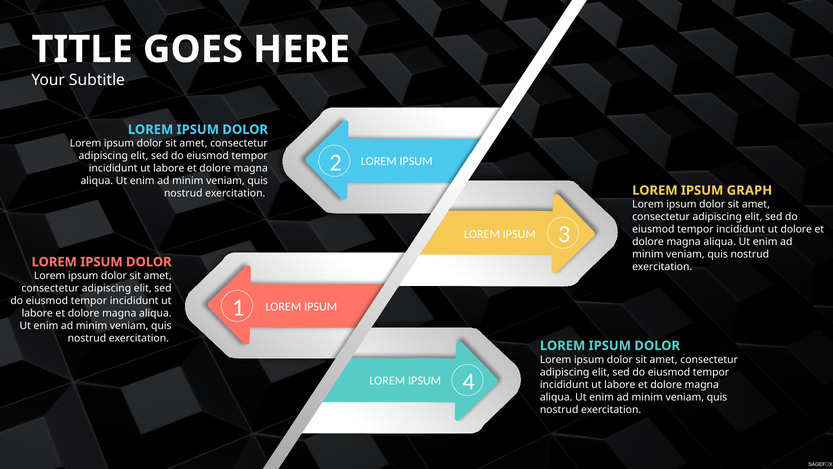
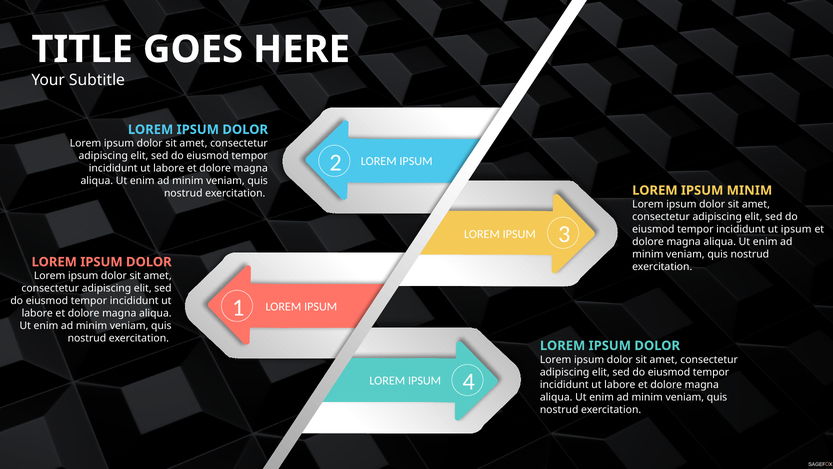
GRAPH: GRAPH -> MINIM (749, 190)
ut dolore: dolore -> ipsum (796, 229)
